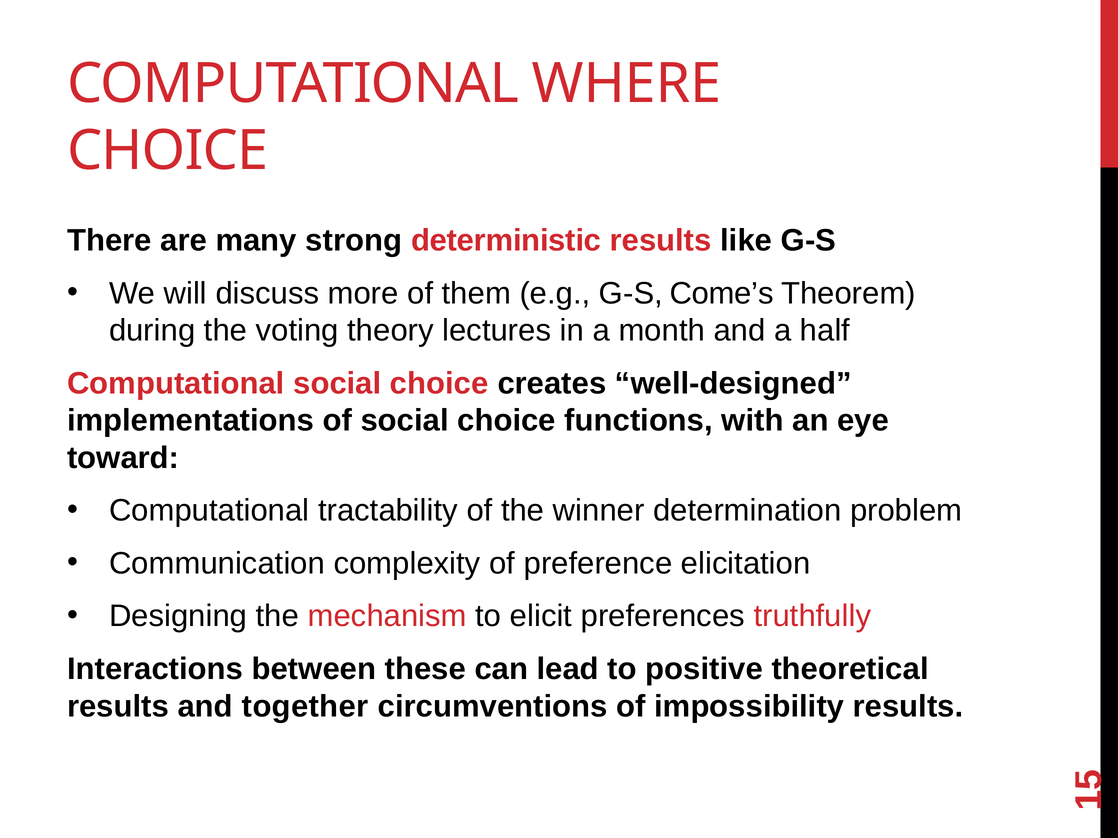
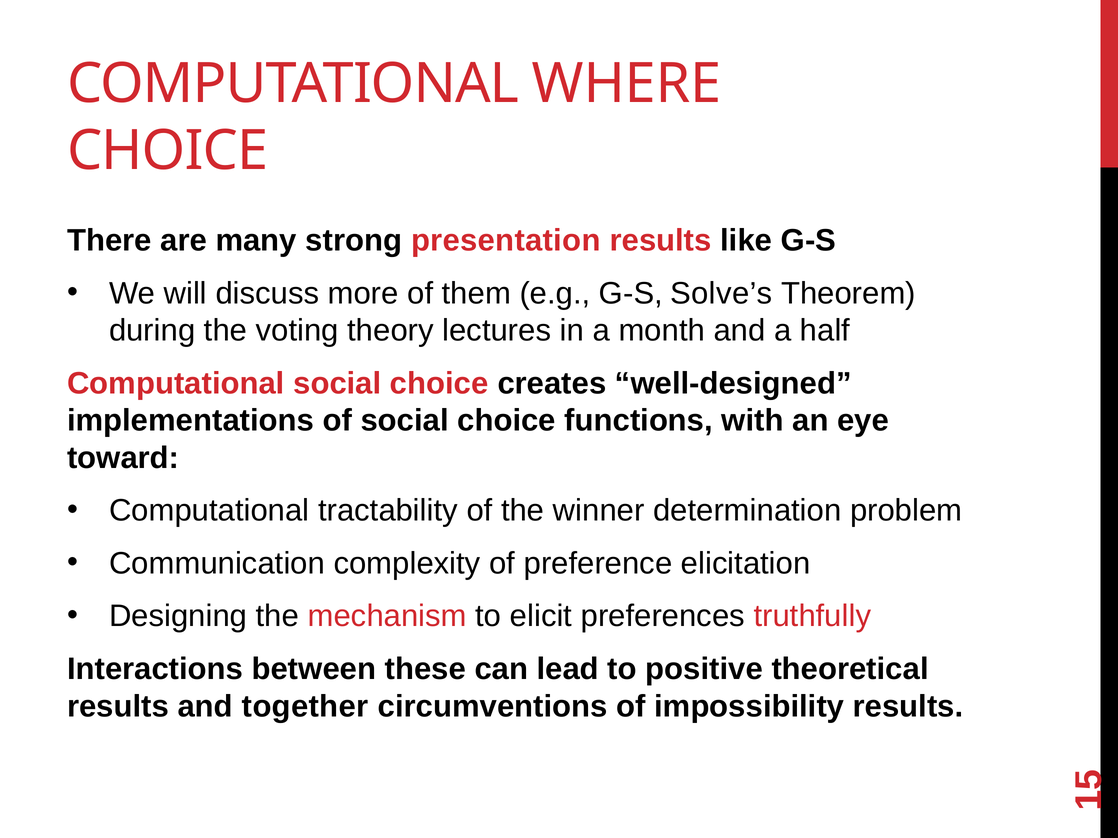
deterministic: deterministic -> presentation (506, 241)
Come’s: Come’s -> Solve’s (721, 293)
